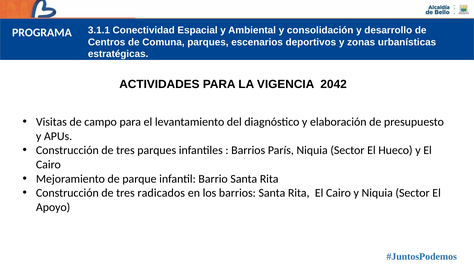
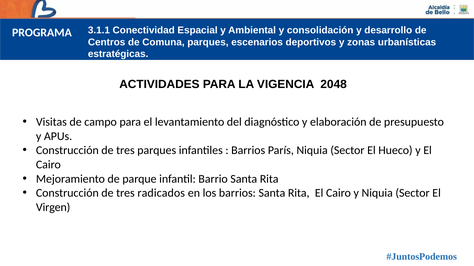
2042: 2042 -> 2048 (334, 85)
Apoyo: Apoyo -> Virgen (53, 208)
